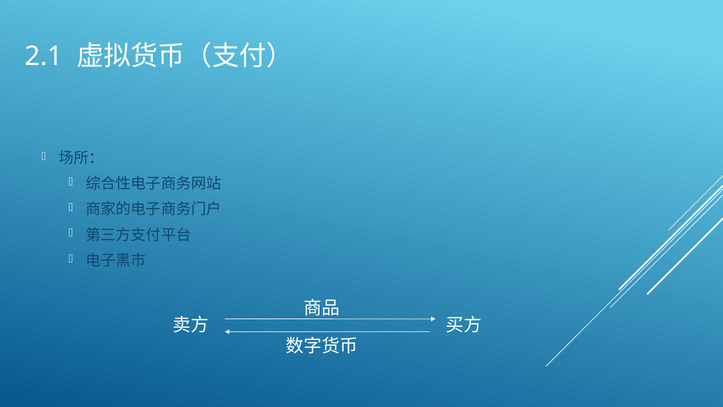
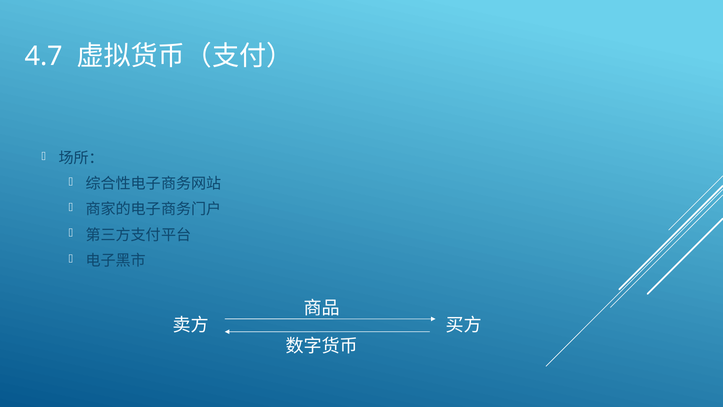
2.1: 2.1 -> 4.7 (44, 56)
